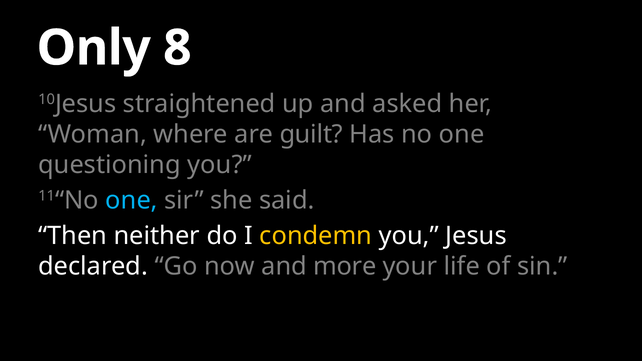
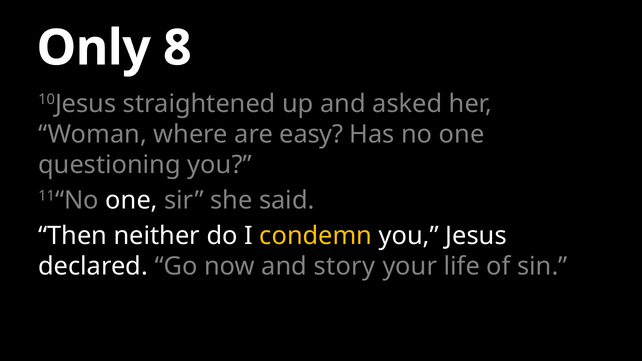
guilt: guilt -> easy (311, 134)
one colour: light blue -> white (132, 200)
more: more -> story (345, 266)
